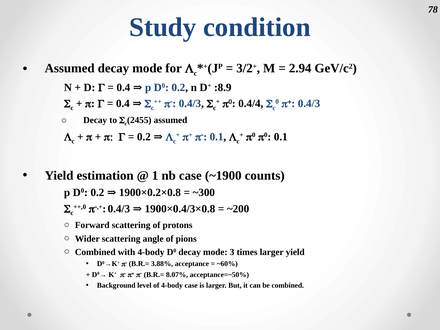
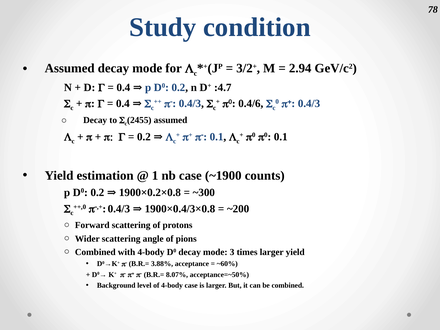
:8.9: :8.9 -> :4.7 (223, 88)
0.4/4: 0.4/4 -> 0.4/6 (251, 104)
